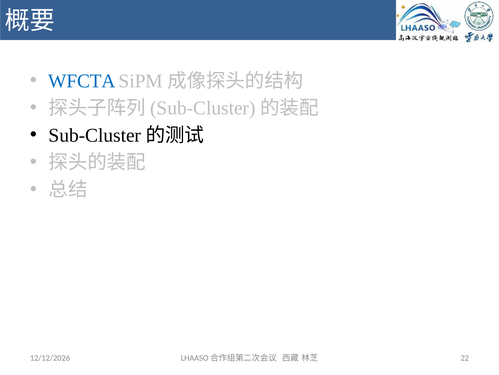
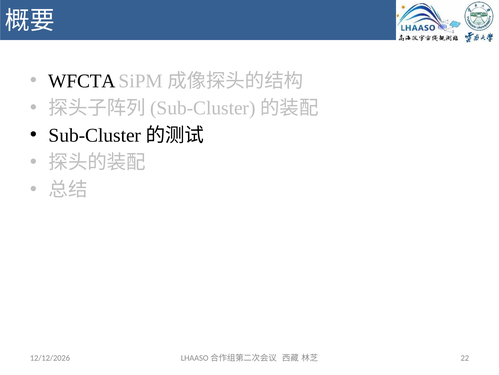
WFCTA colour: blue -> black (82, 81)
